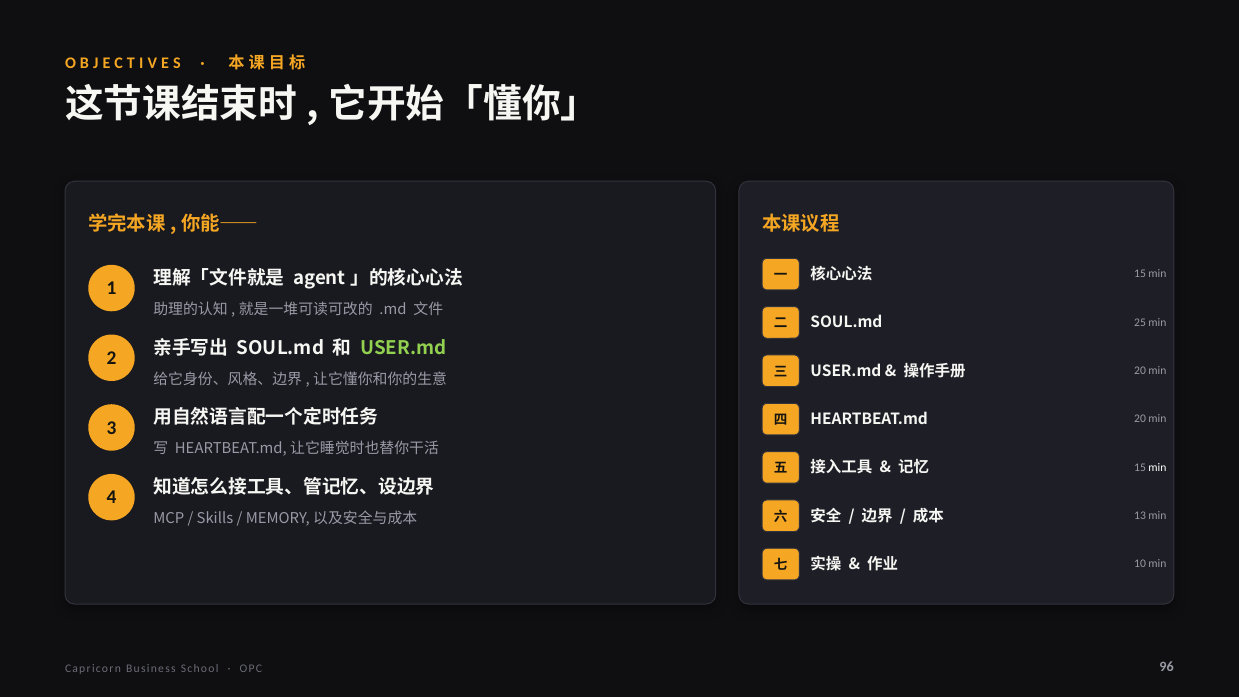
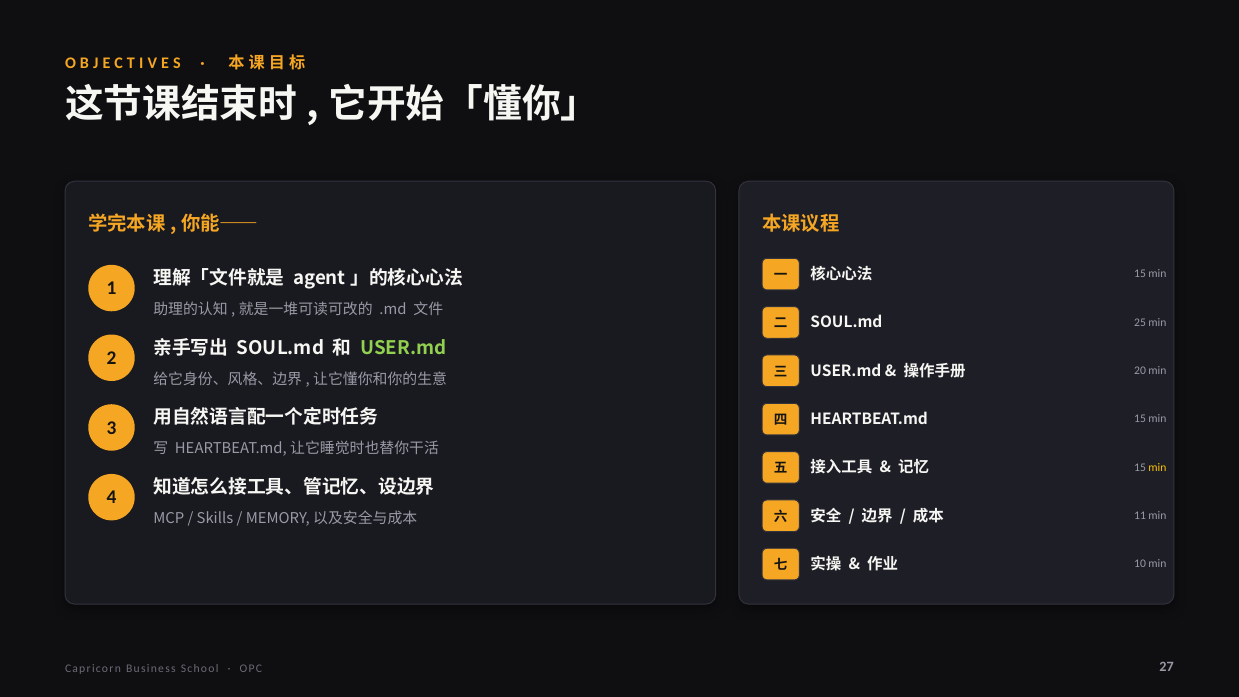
HEARTBEAT.md 20: 20 -> 15 (1140, 419)
min colour: white -> yellow (1157, 467)
13: 13 -> 11 (1140, 516)
96: 96 -> 27 (1167, 666)
